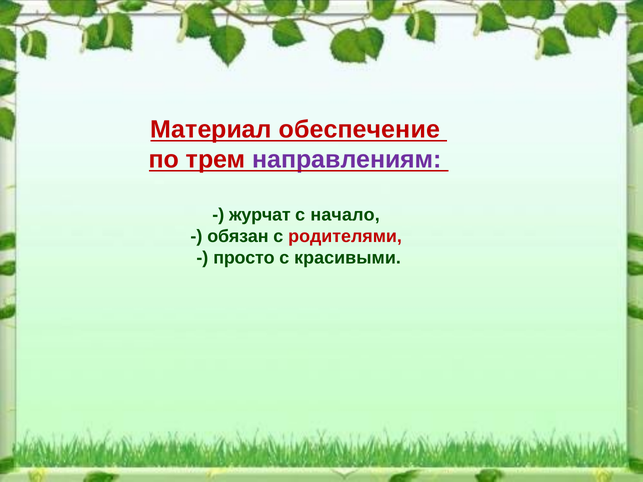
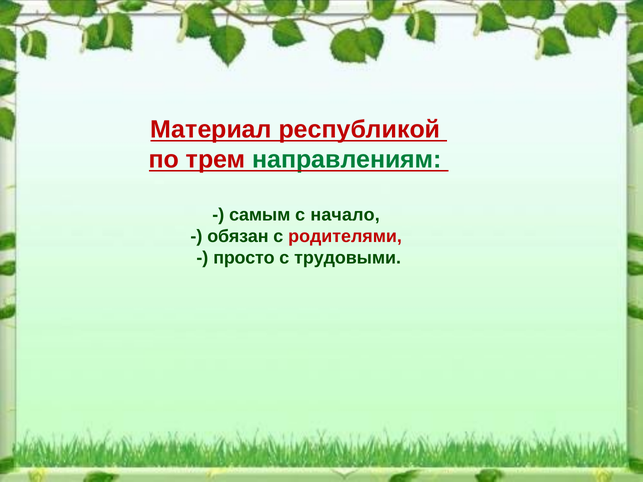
обеспечение: обеспечение -> республикой (359, 130)
направлениям colour: purple -> green (347, 160)
журчат: журчат -> самым (260, 215)
красивыми: красивыми -> трудовыми (348, 258)
